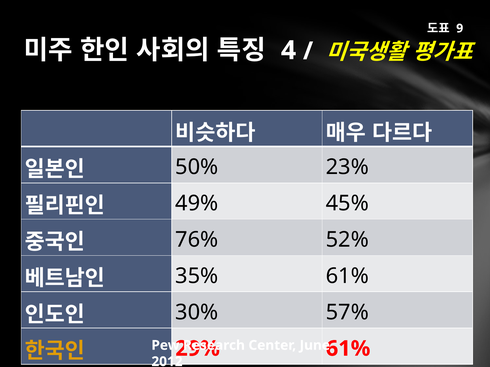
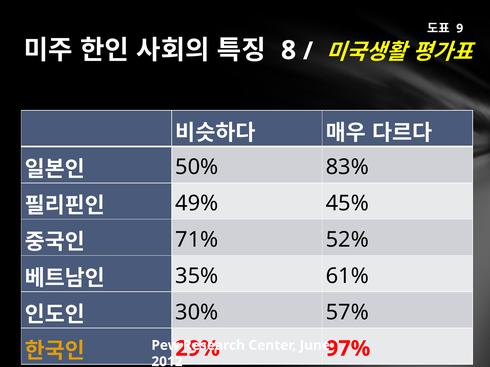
4: 4 -> 8 (289, 50)
23%: 23% -> 83% (347, 167)
76%: 76% -> 71% (197, 240)
61%: 61% -> 97% (348, 349)
